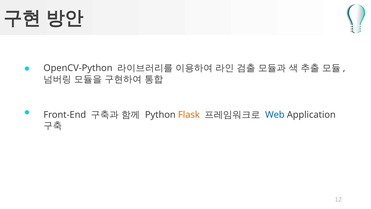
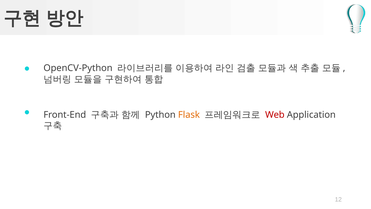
Web colour: blue -> red (275, 115)
